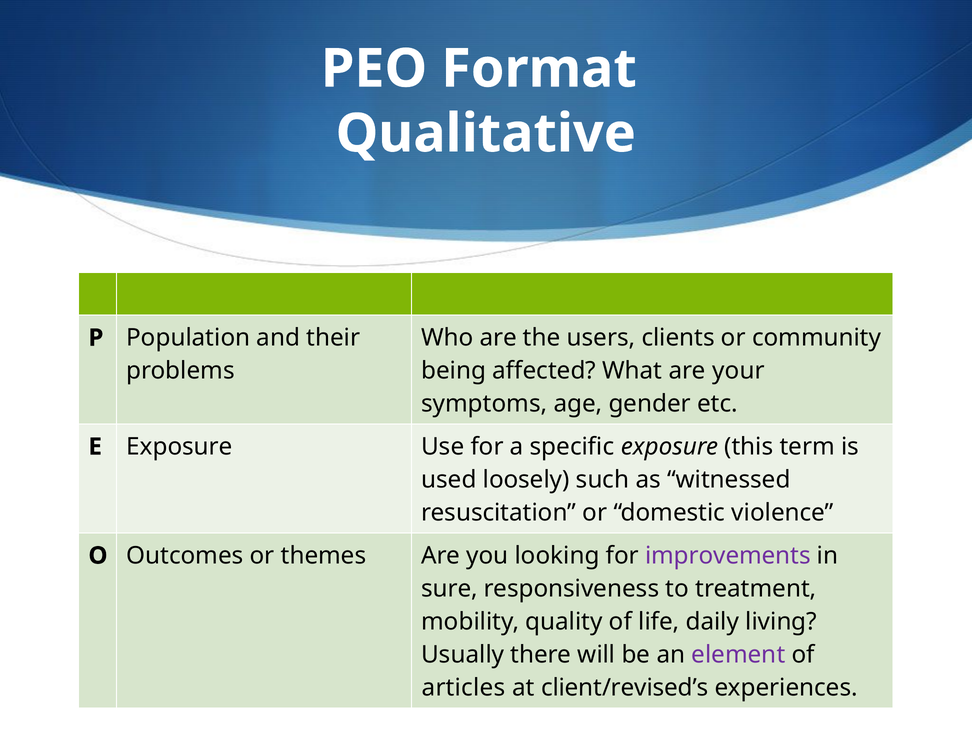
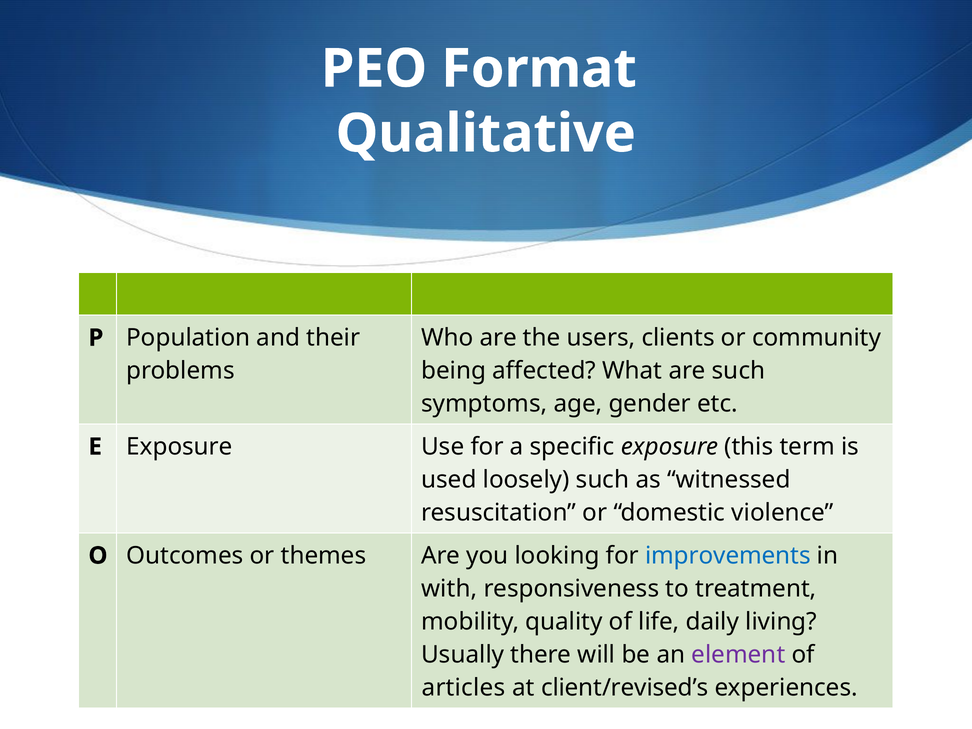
are your: your -> such (739, 371)
improvements colour: purple -> blue (728, 556)
sure: sure -> with (449, 589)
